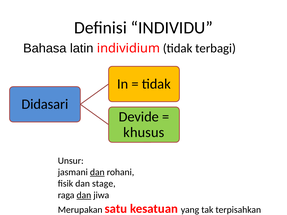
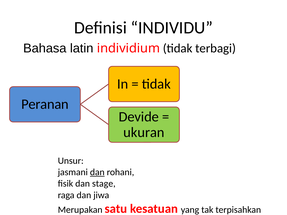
Didasari: Didasari -> Peranan (45, 104)
khusus: khusus -> ukuran (144, 132)
dan underline: present -> none (84, 195)
